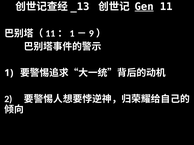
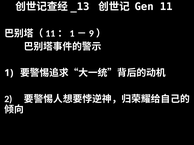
Gen underline: present -> none (144, 7)
